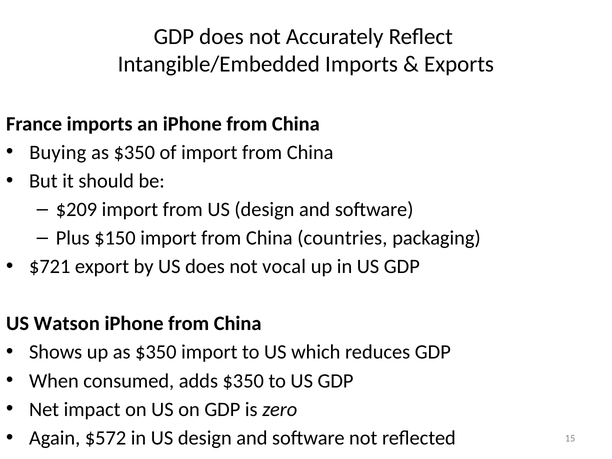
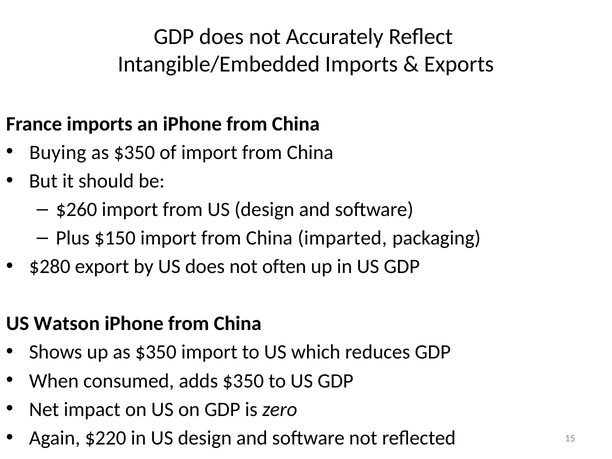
$209: $209 -> $260 (77, 209)
countries: countries -> imparted (342, 238)
$721: $721 -> $280 (50, 267)
vocal: vocal -> often (284, 267)
$572: $572 -> $220 (106, 438)
